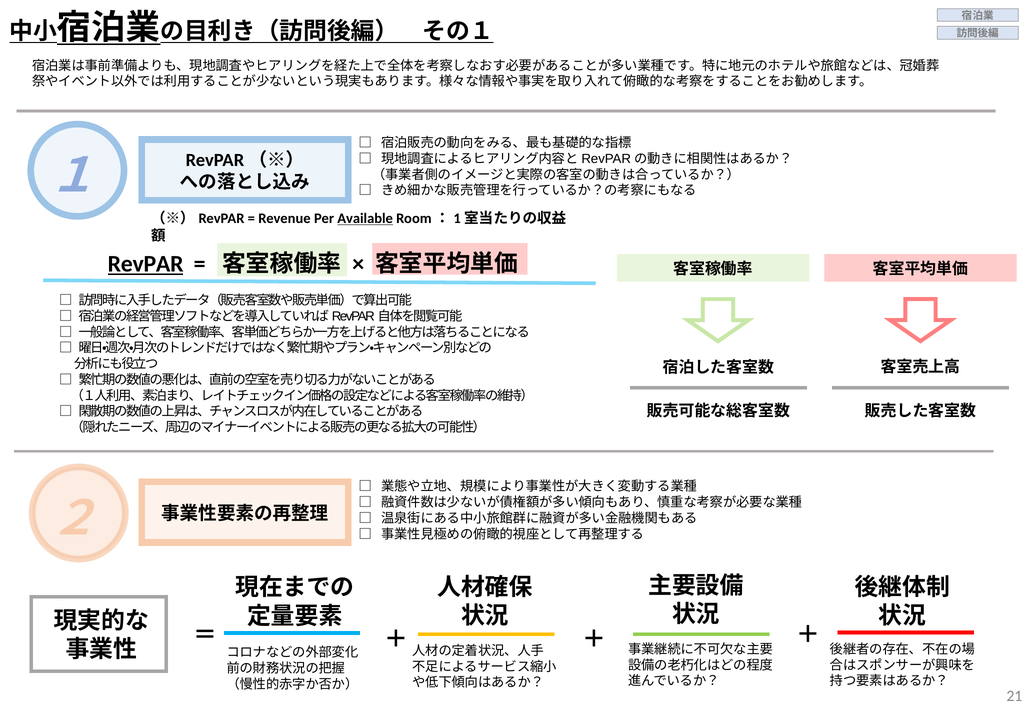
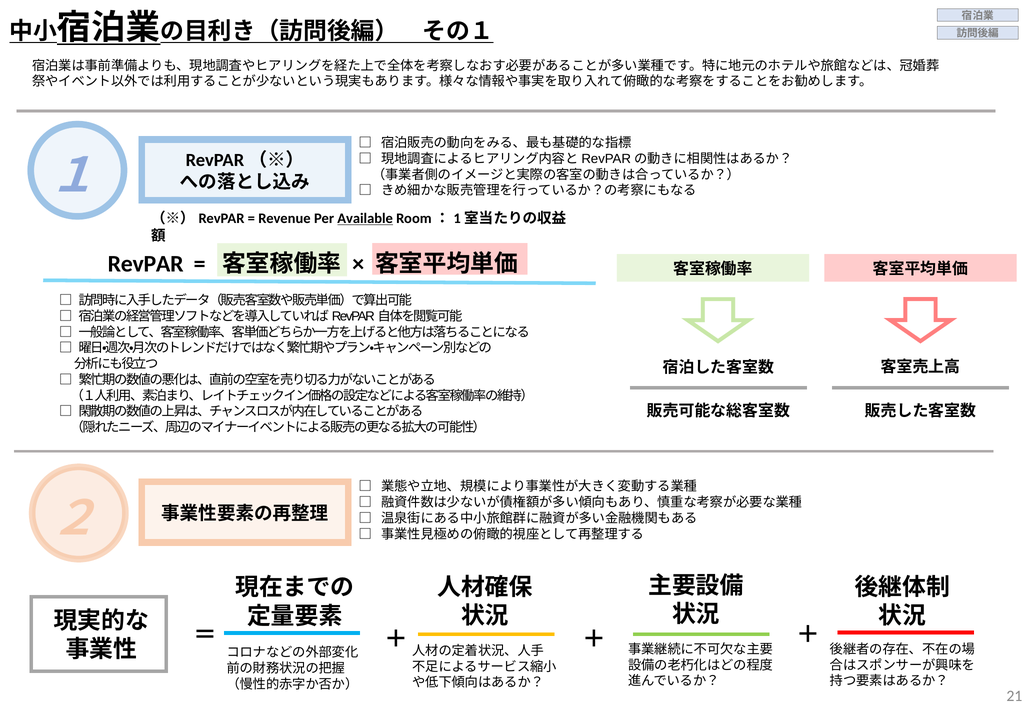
RevPAR underline: present -> none (146, 264)
